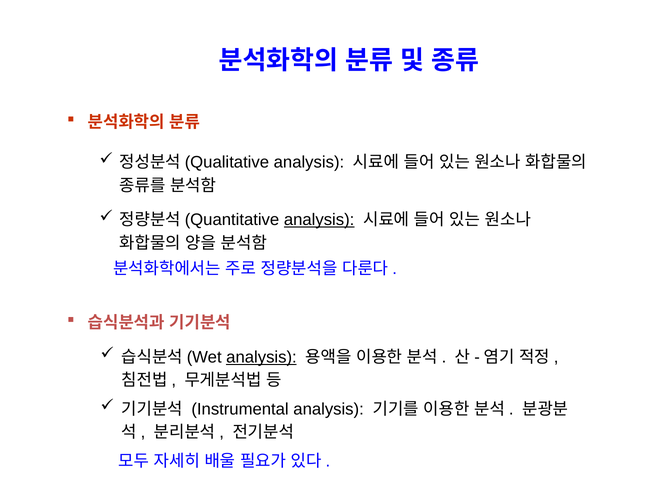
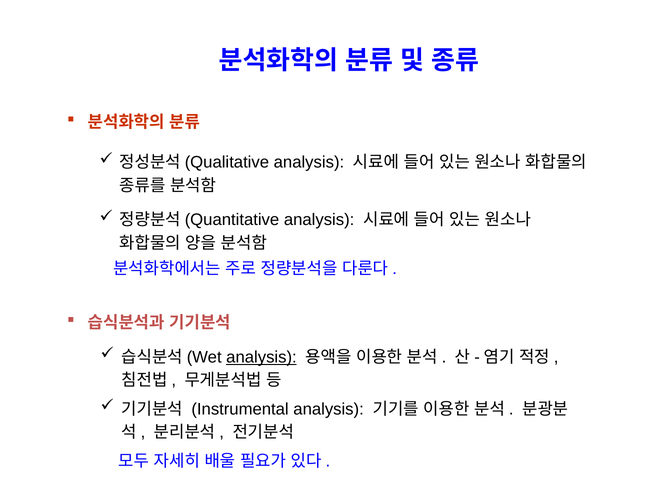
analysis underline: present -> none (319, 220)
